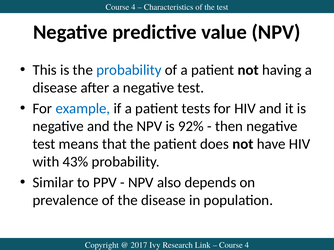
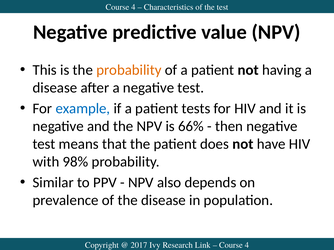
probability colour: blue -> orange (129, 70)
92%: 92% -> 66% (191, 126)
43%: 43% -> 98% (76, 162)
